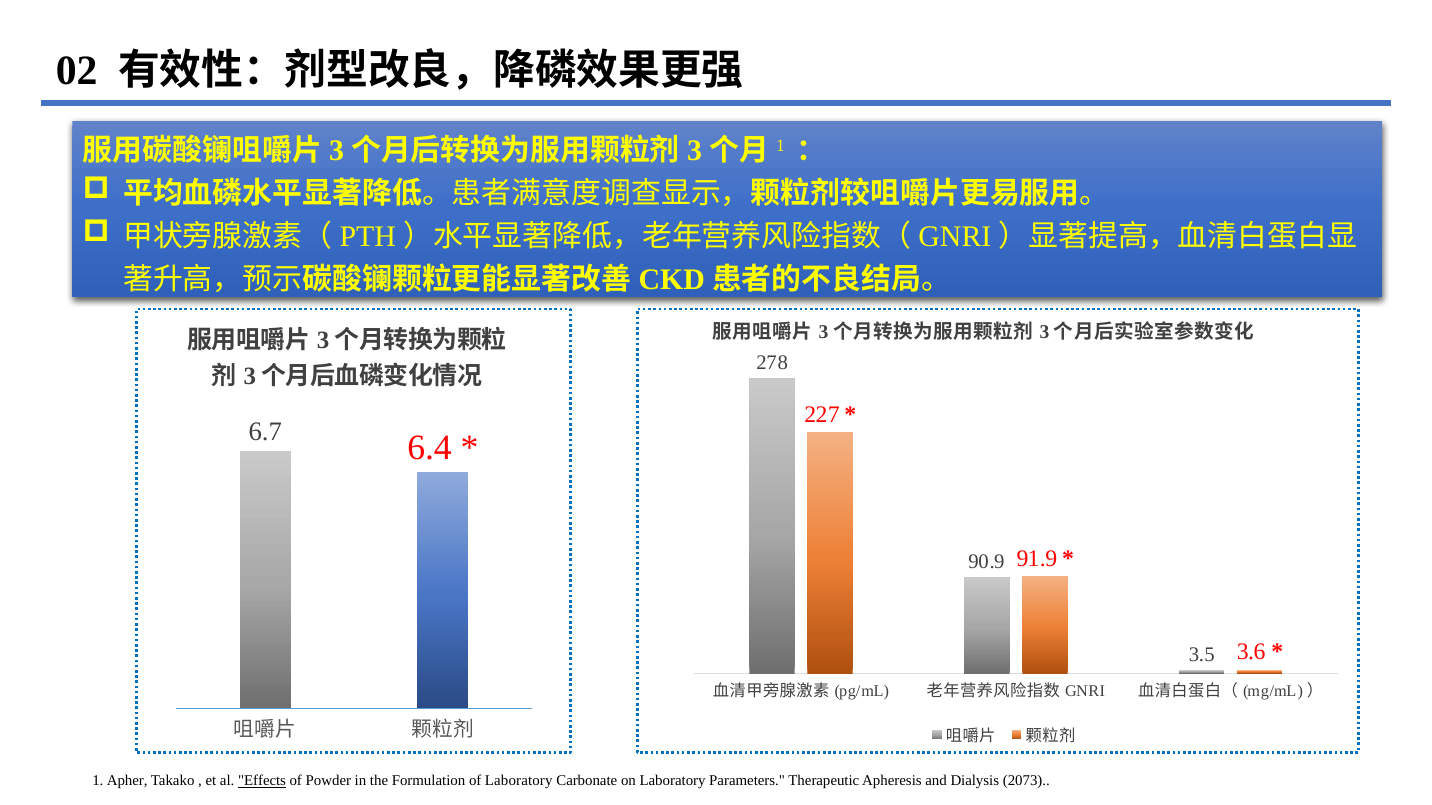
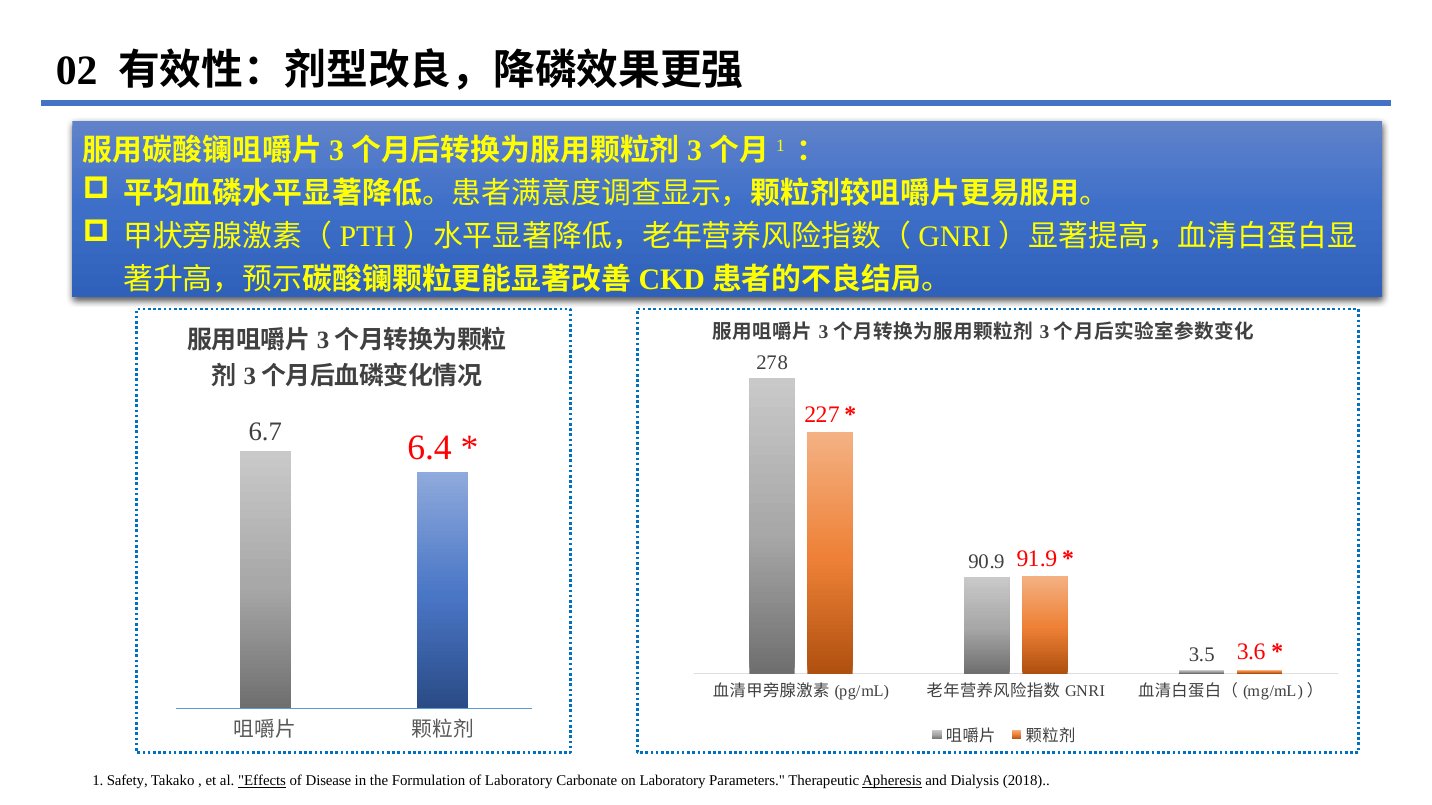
Apher: Apher -> Safety (127, 781)
Powder: Powder -> Disease (328, 781)
Apheresis underline: none -> present (892, 781)
2073: 2073 -> 2018 (1026, 781)
